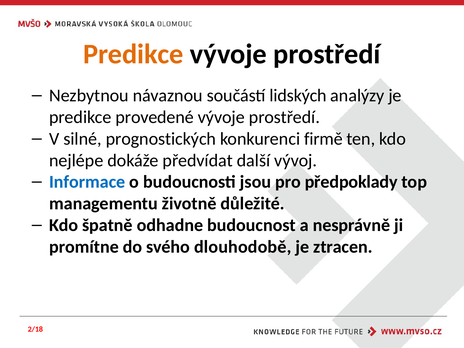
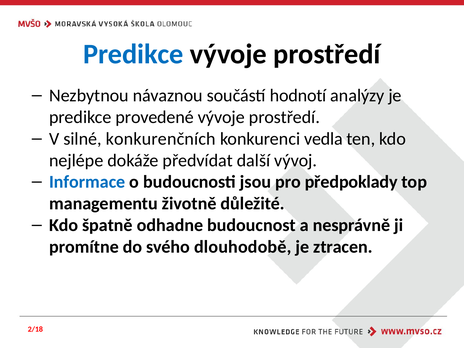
Predikce colour: orange -> blue (133, 54)
lidských: lidských -> hodnotí (298, 96)
prognostických: prognostických -> konkurenčních (161, 139)
firmě: firmě -> vedla (323, 139)
